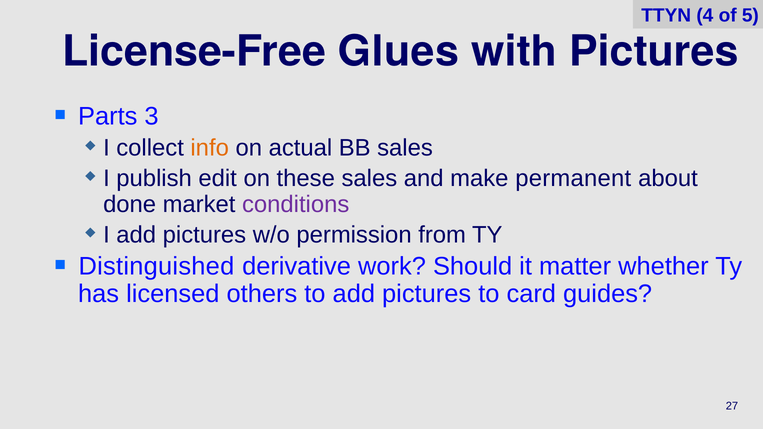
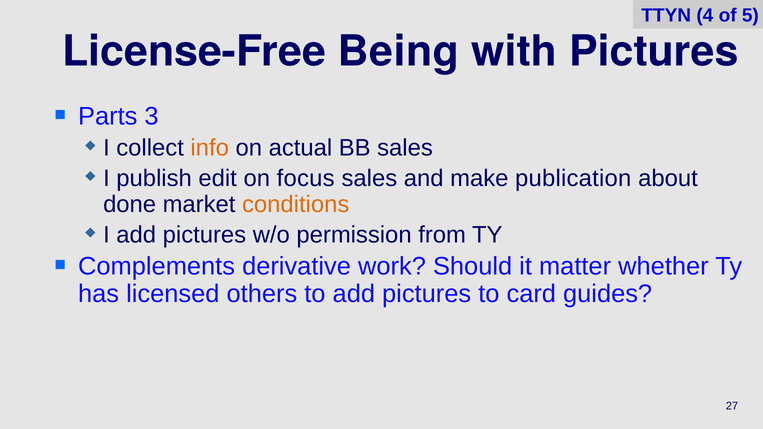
Glues: Glues -> Being (398, 51)
these: these -> focus (306, 179)
permanent: permanent -> publication (573, 179)
conditions colour: purple -> orange (296, 204)
Distinguished: Distinguished -> Complements (157, 267)
